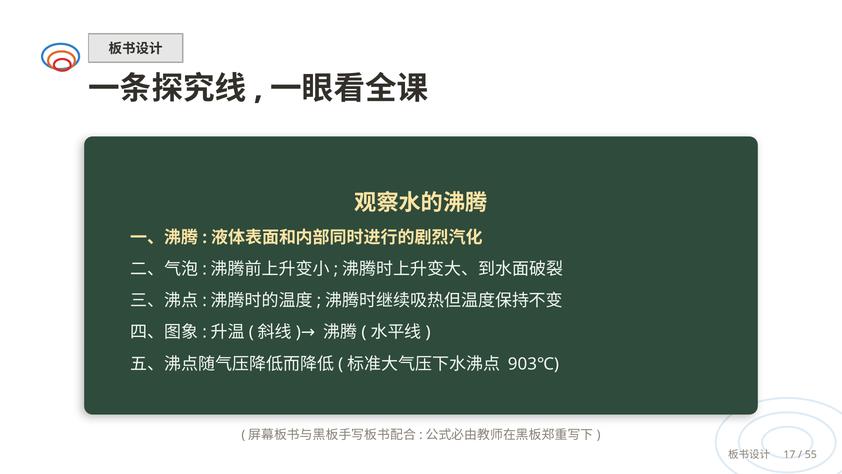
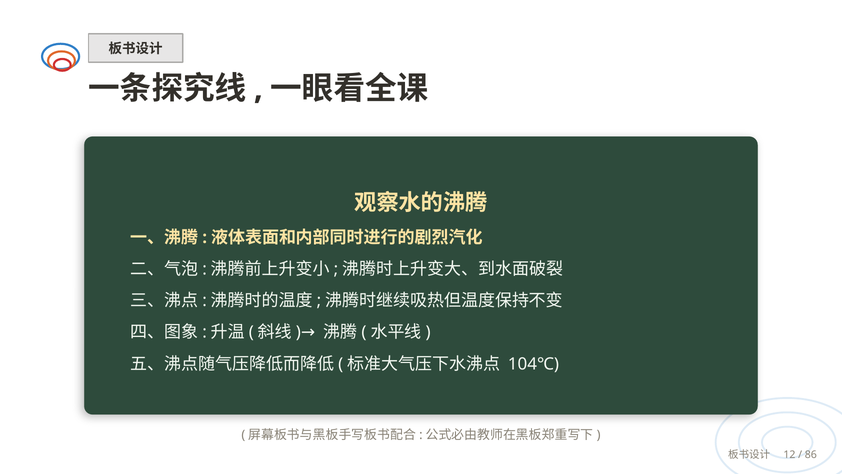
903℃: 903℃ -> 104℃ (533, 364)
17: 17 -> 12 (789, 455)
55: 55 -> 86 (811, 455)
